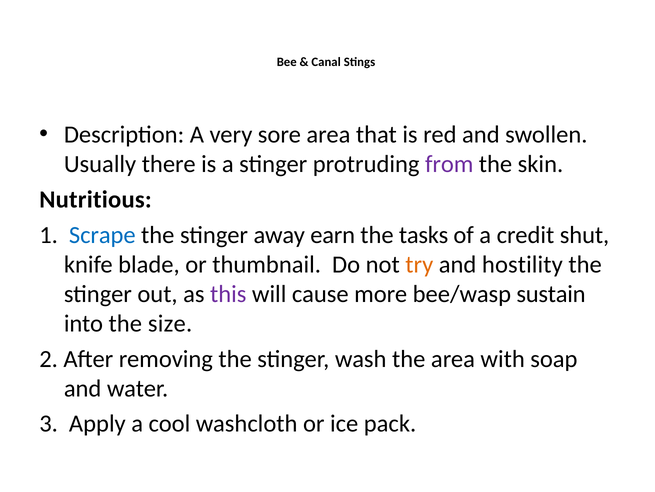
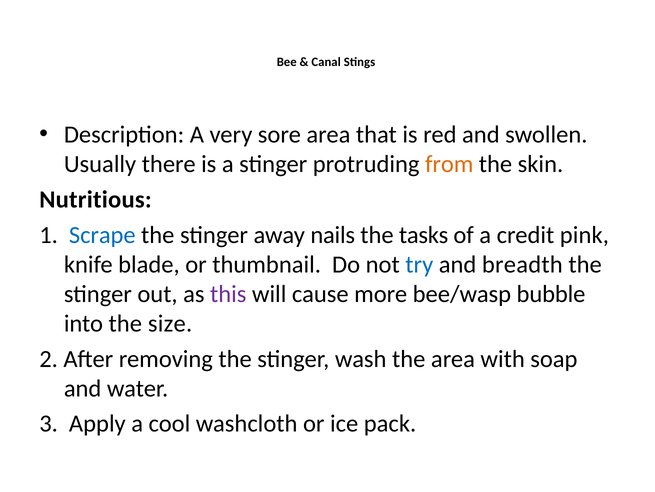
from colour: purple -> orange (449, 164)
earn: earn -> nails (333, 235)
shut: shut -> pink (584, 235)
try colour: orange -> blue (419, 264)
hostility: hostility -> breadth (522, 264)
sustain: sustain -> bubble (551, 294)
